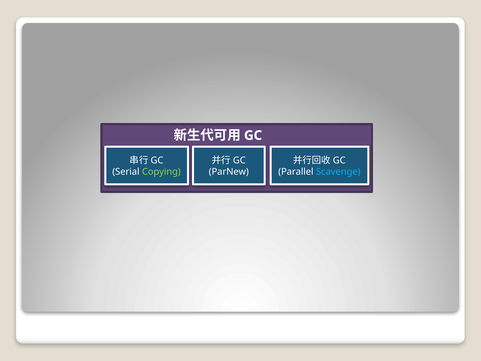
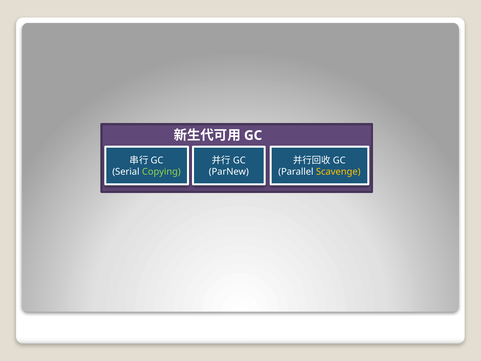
Scavenge colour: light blue -> yellow (338, 172)
